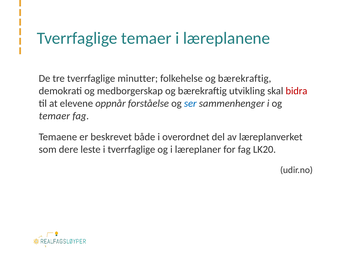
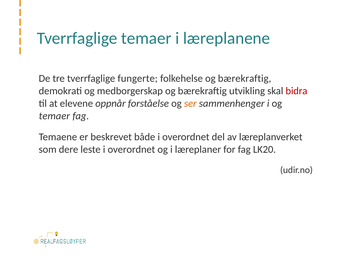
minutter: minutter -> fungerte (138, 78)
ser colour: blue -> orange (190, 103)
leste i tverrfaglige: tverrfaglige -> overordnet (131, 149)
